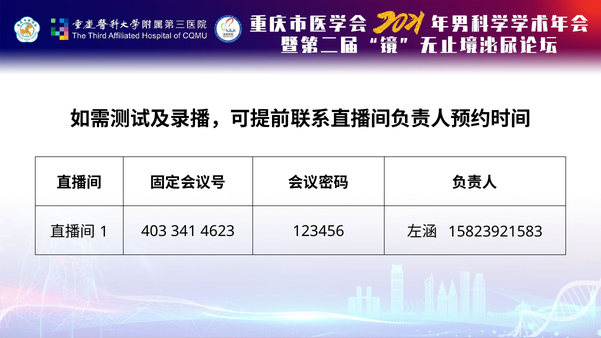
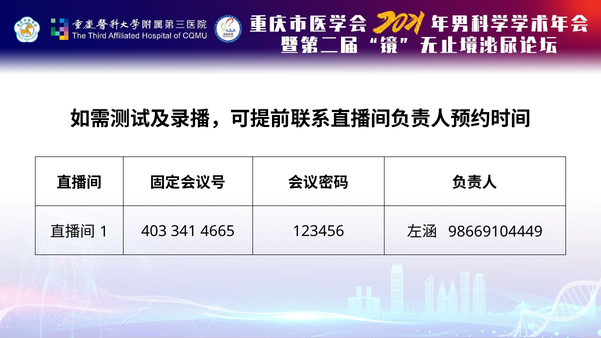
4623: 4623 -> 4665 (218, 231)
15823921583: 15823921583 -> 98669104449 (495, 232)
